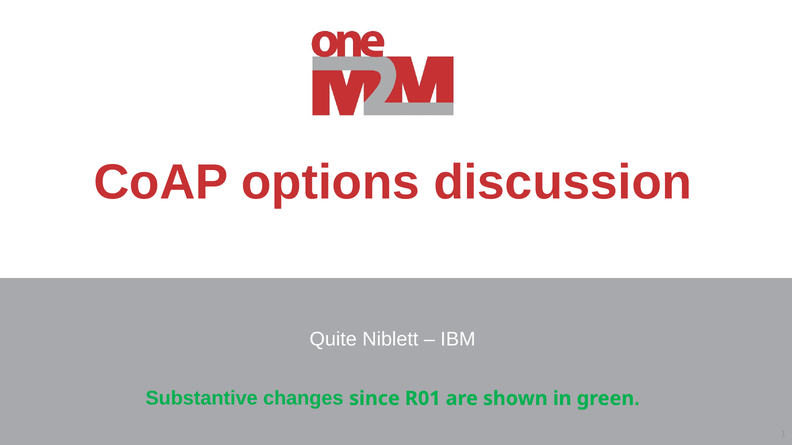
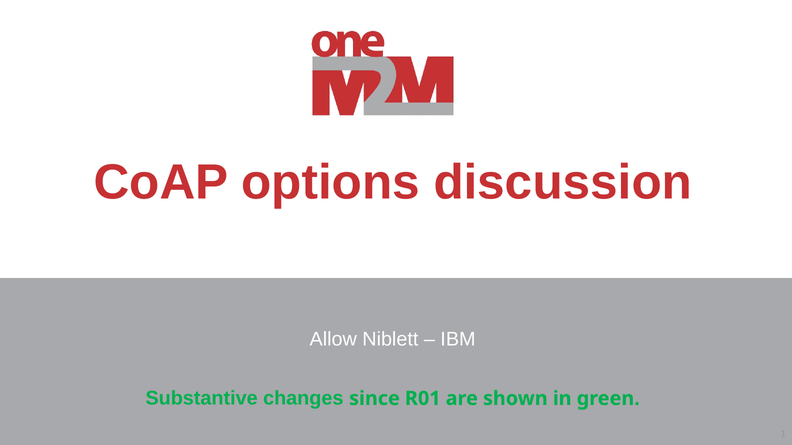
Quite: Quite -> Allow (333, 340)
